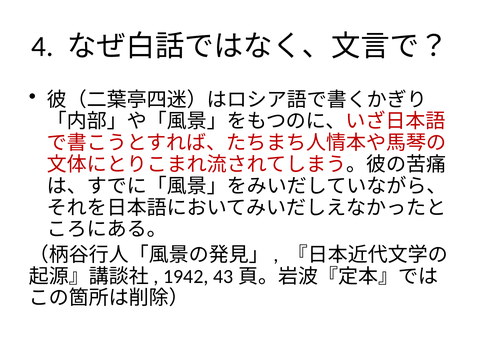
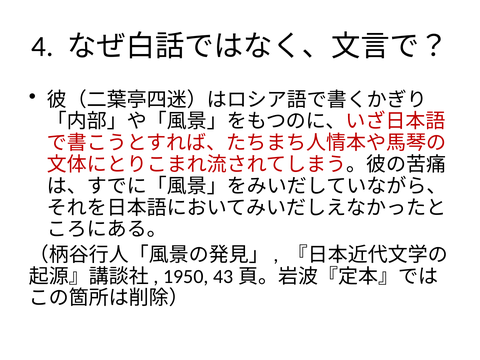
1942: 1942 -> 1950 (186, 276)
